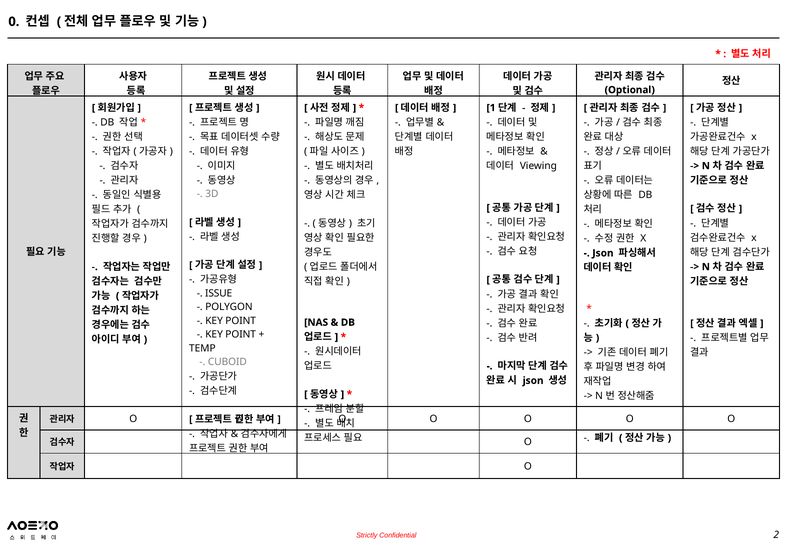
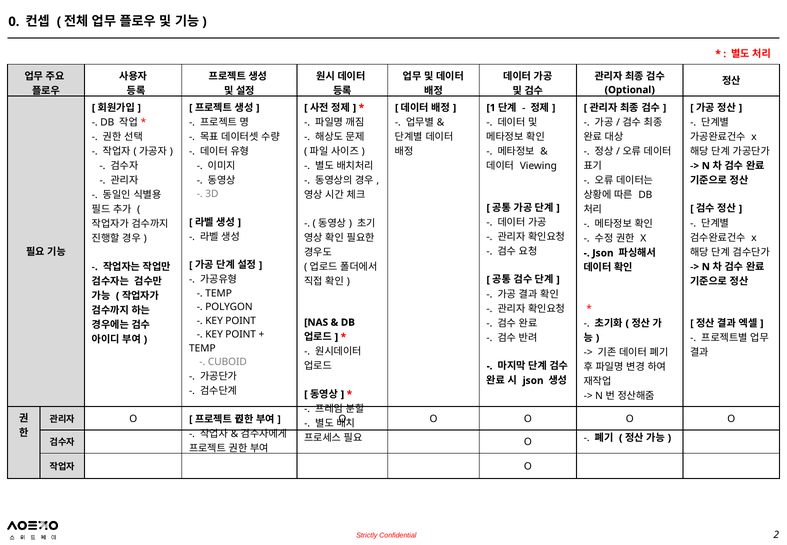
ISSUE: ISSUE -> TEMP (219, 293)
